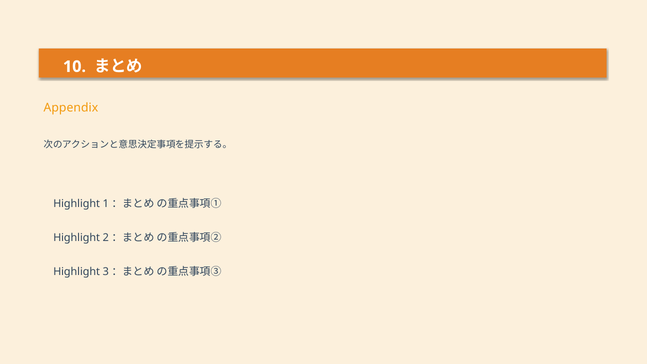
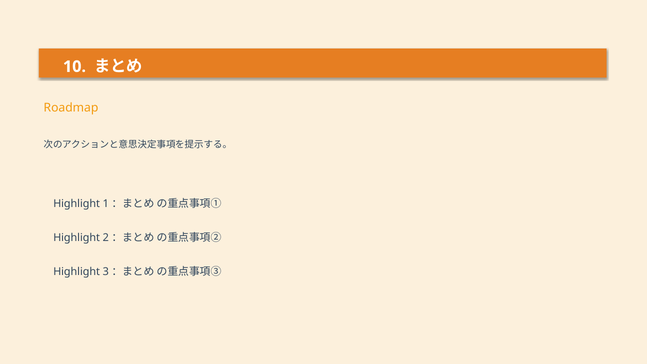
Appendix: Appendix -> Roadmap (71, 108)
